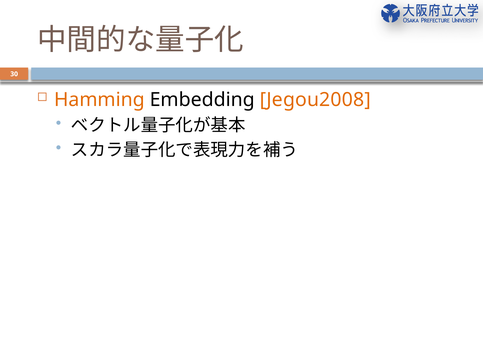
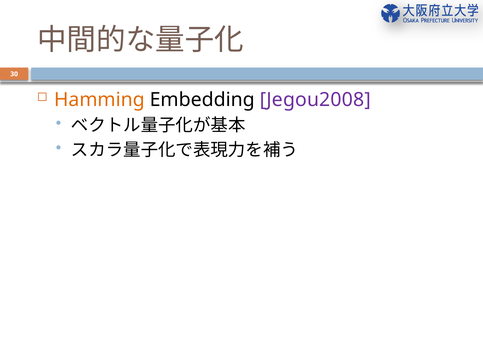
Jegou2008 colour: orange -> purple (315, 100)
